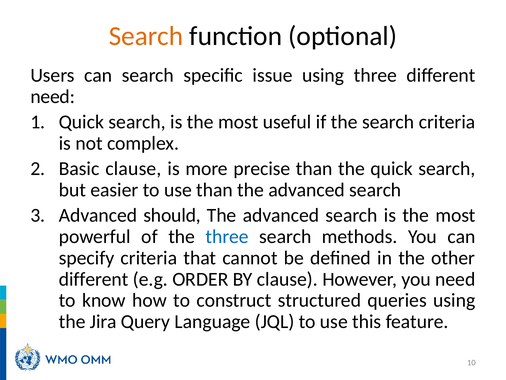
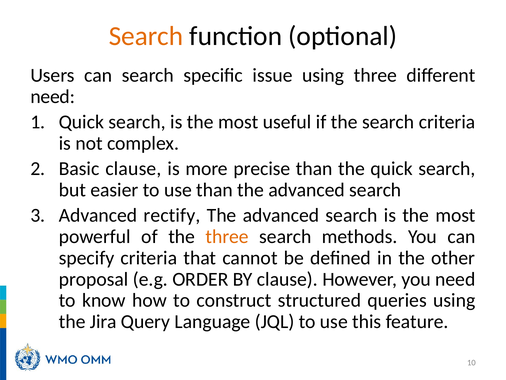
should: should -> rectify (172, 215)
three colour: blue -> orange (227, 236)
different: different -> proposal (94, 279)
